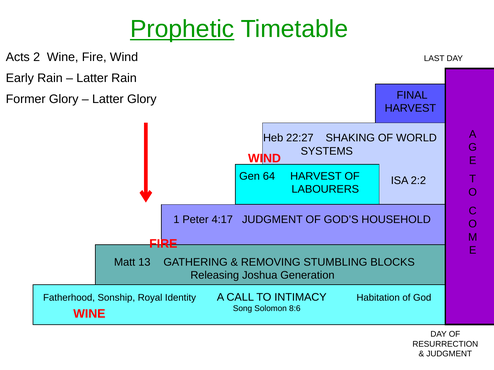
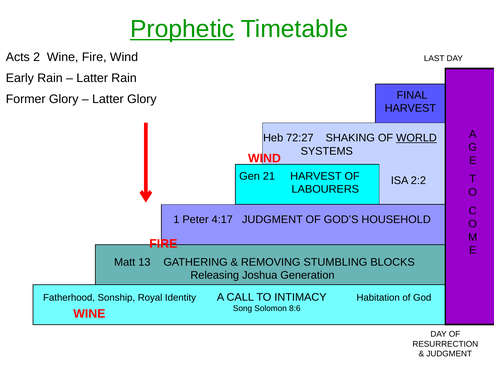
22:27: 22:27 -> 72:27 (300, 138)
WORLD underline: none -> present (416, 138)
64: 64 -> 21 (269, 176)
